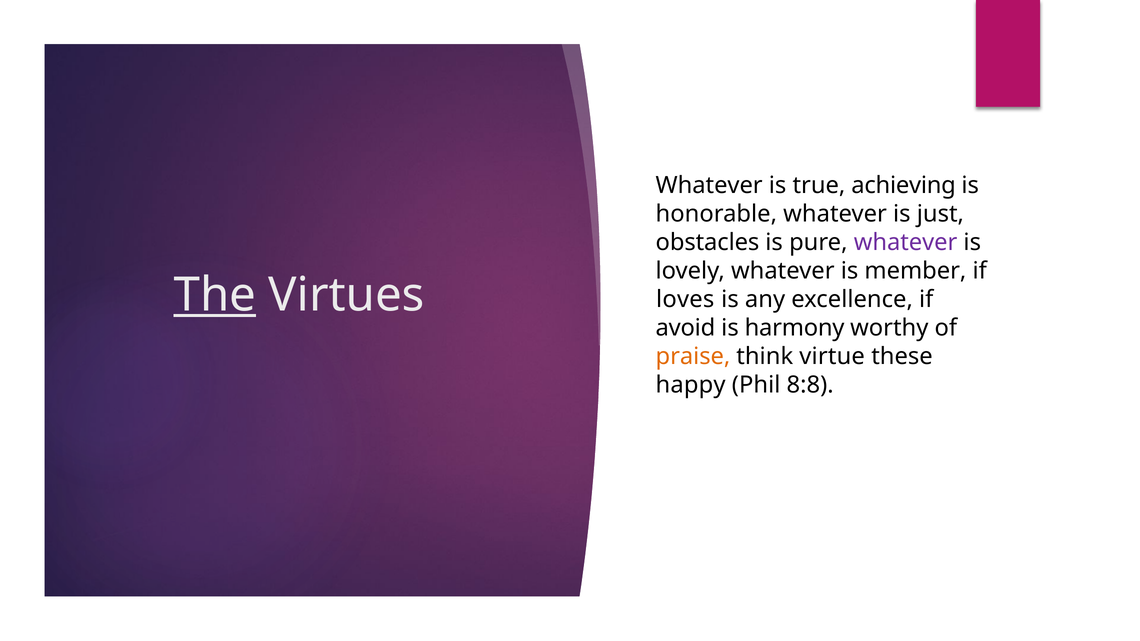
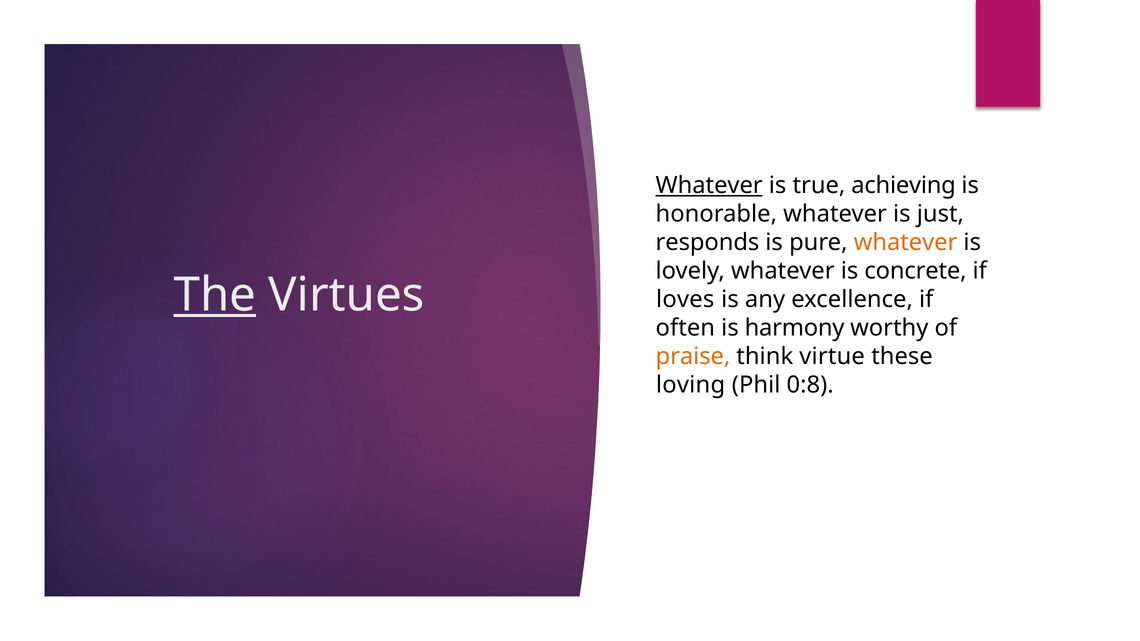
Whatever underline: none -> present (709, 185)
obstacles: obstacles -> responds (707, 242)
whatever colour: purple -> orange (906, 242)
member: member -> concrete (915, 271)
avoid: avoid -> often (685, 328)
happy: happy -> loving (691, 385)
8:8: 8:8 -> 0:8 (810, 385)
